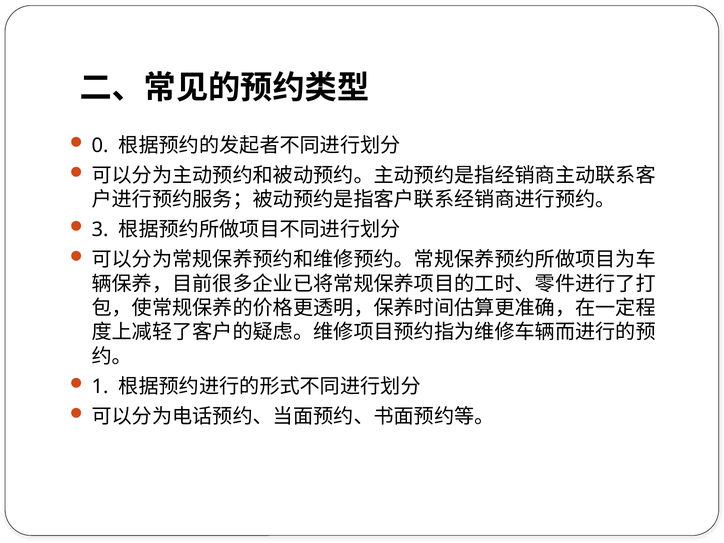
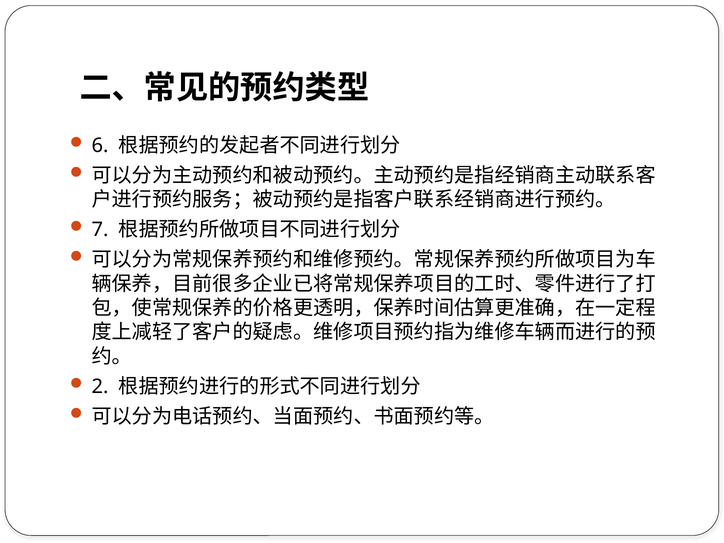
0: 0 -> 6 (100, 146)
3: 3 -> 7 (100, 230)
1: 1 -> 2 (100, 386)
